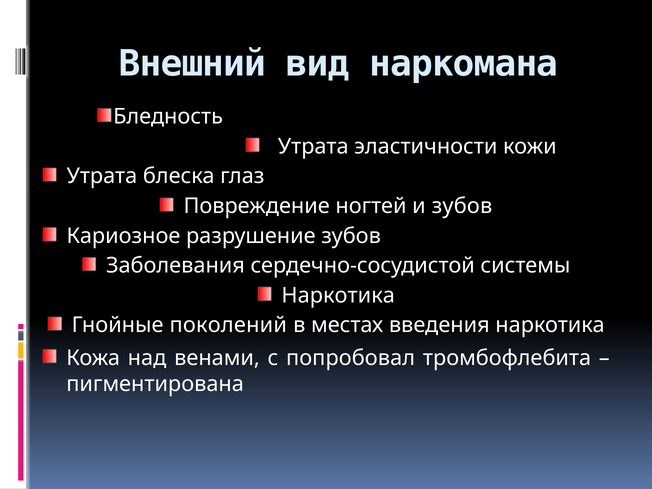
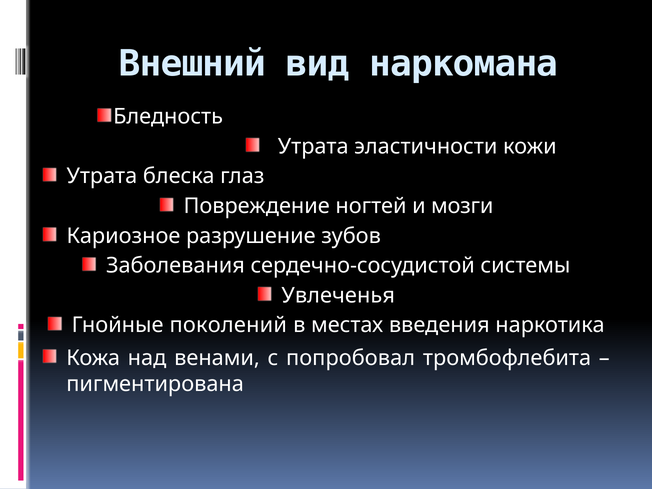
и зубов: зубов -> мозги (462, 206)
Наркотика: Наркотика -> Увлеченья (338, 296)
